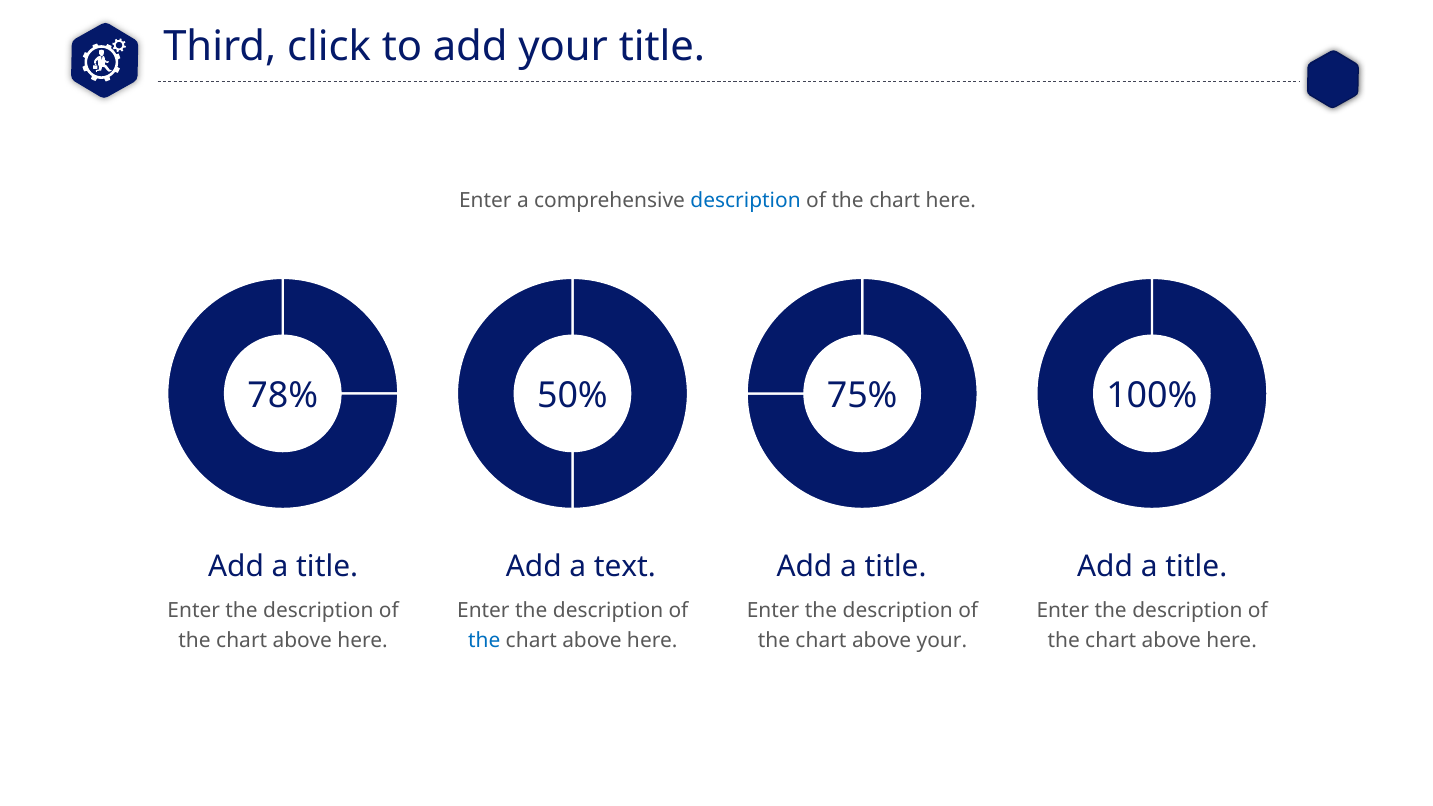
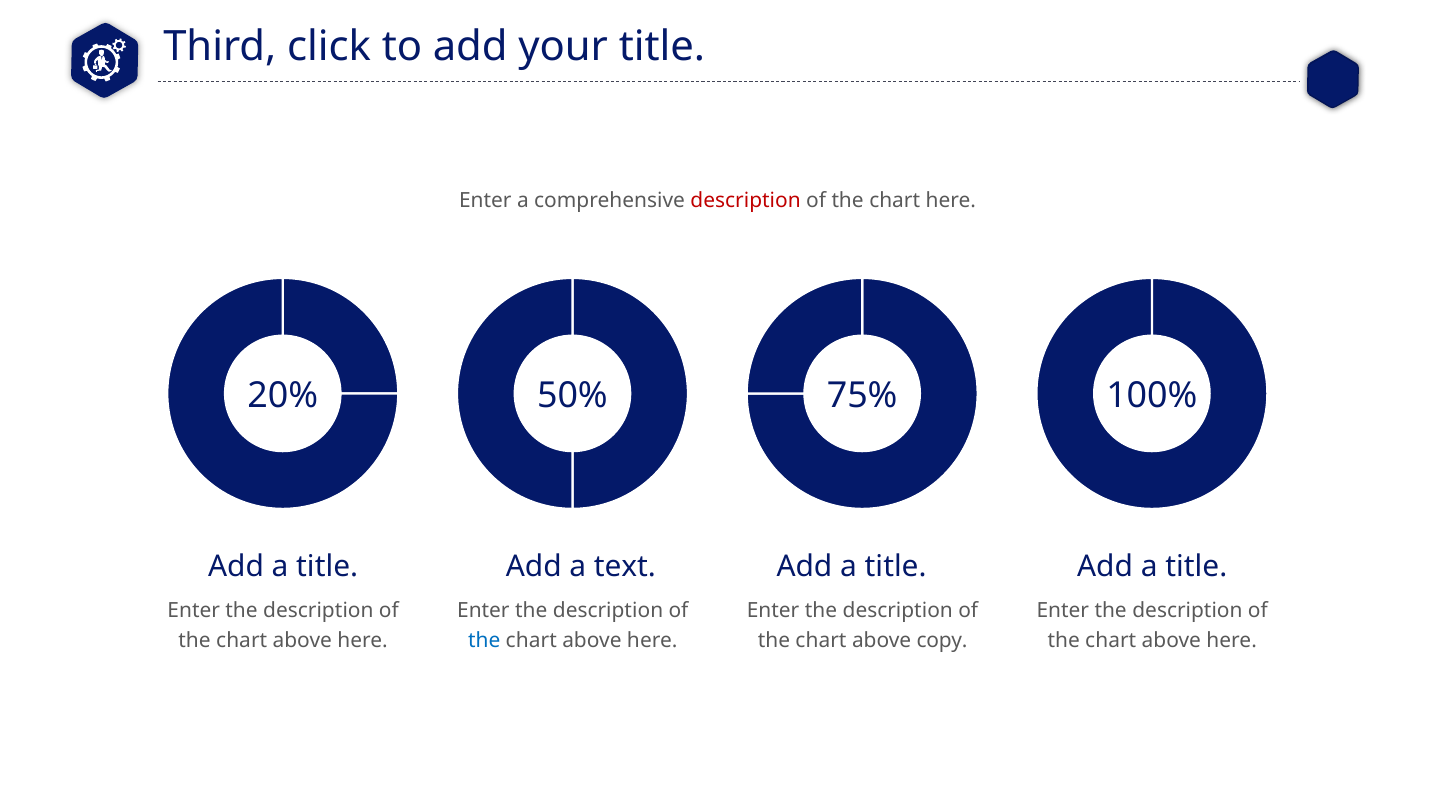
description colour: blue -> red (746, 201)
78%: 78% -> 20% (283, 396)
above your: your -> copy (942, 641)
